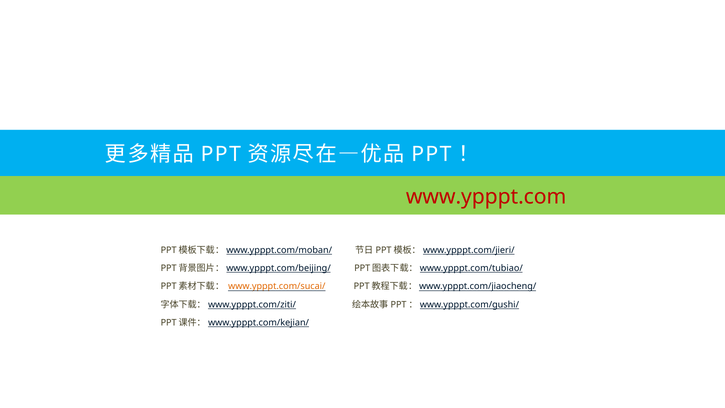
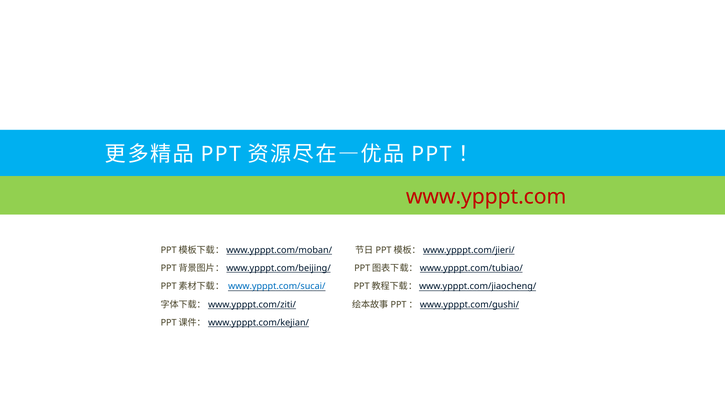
www.ypppt.com/sucai/ colour: orange -> blue (277, 286)
